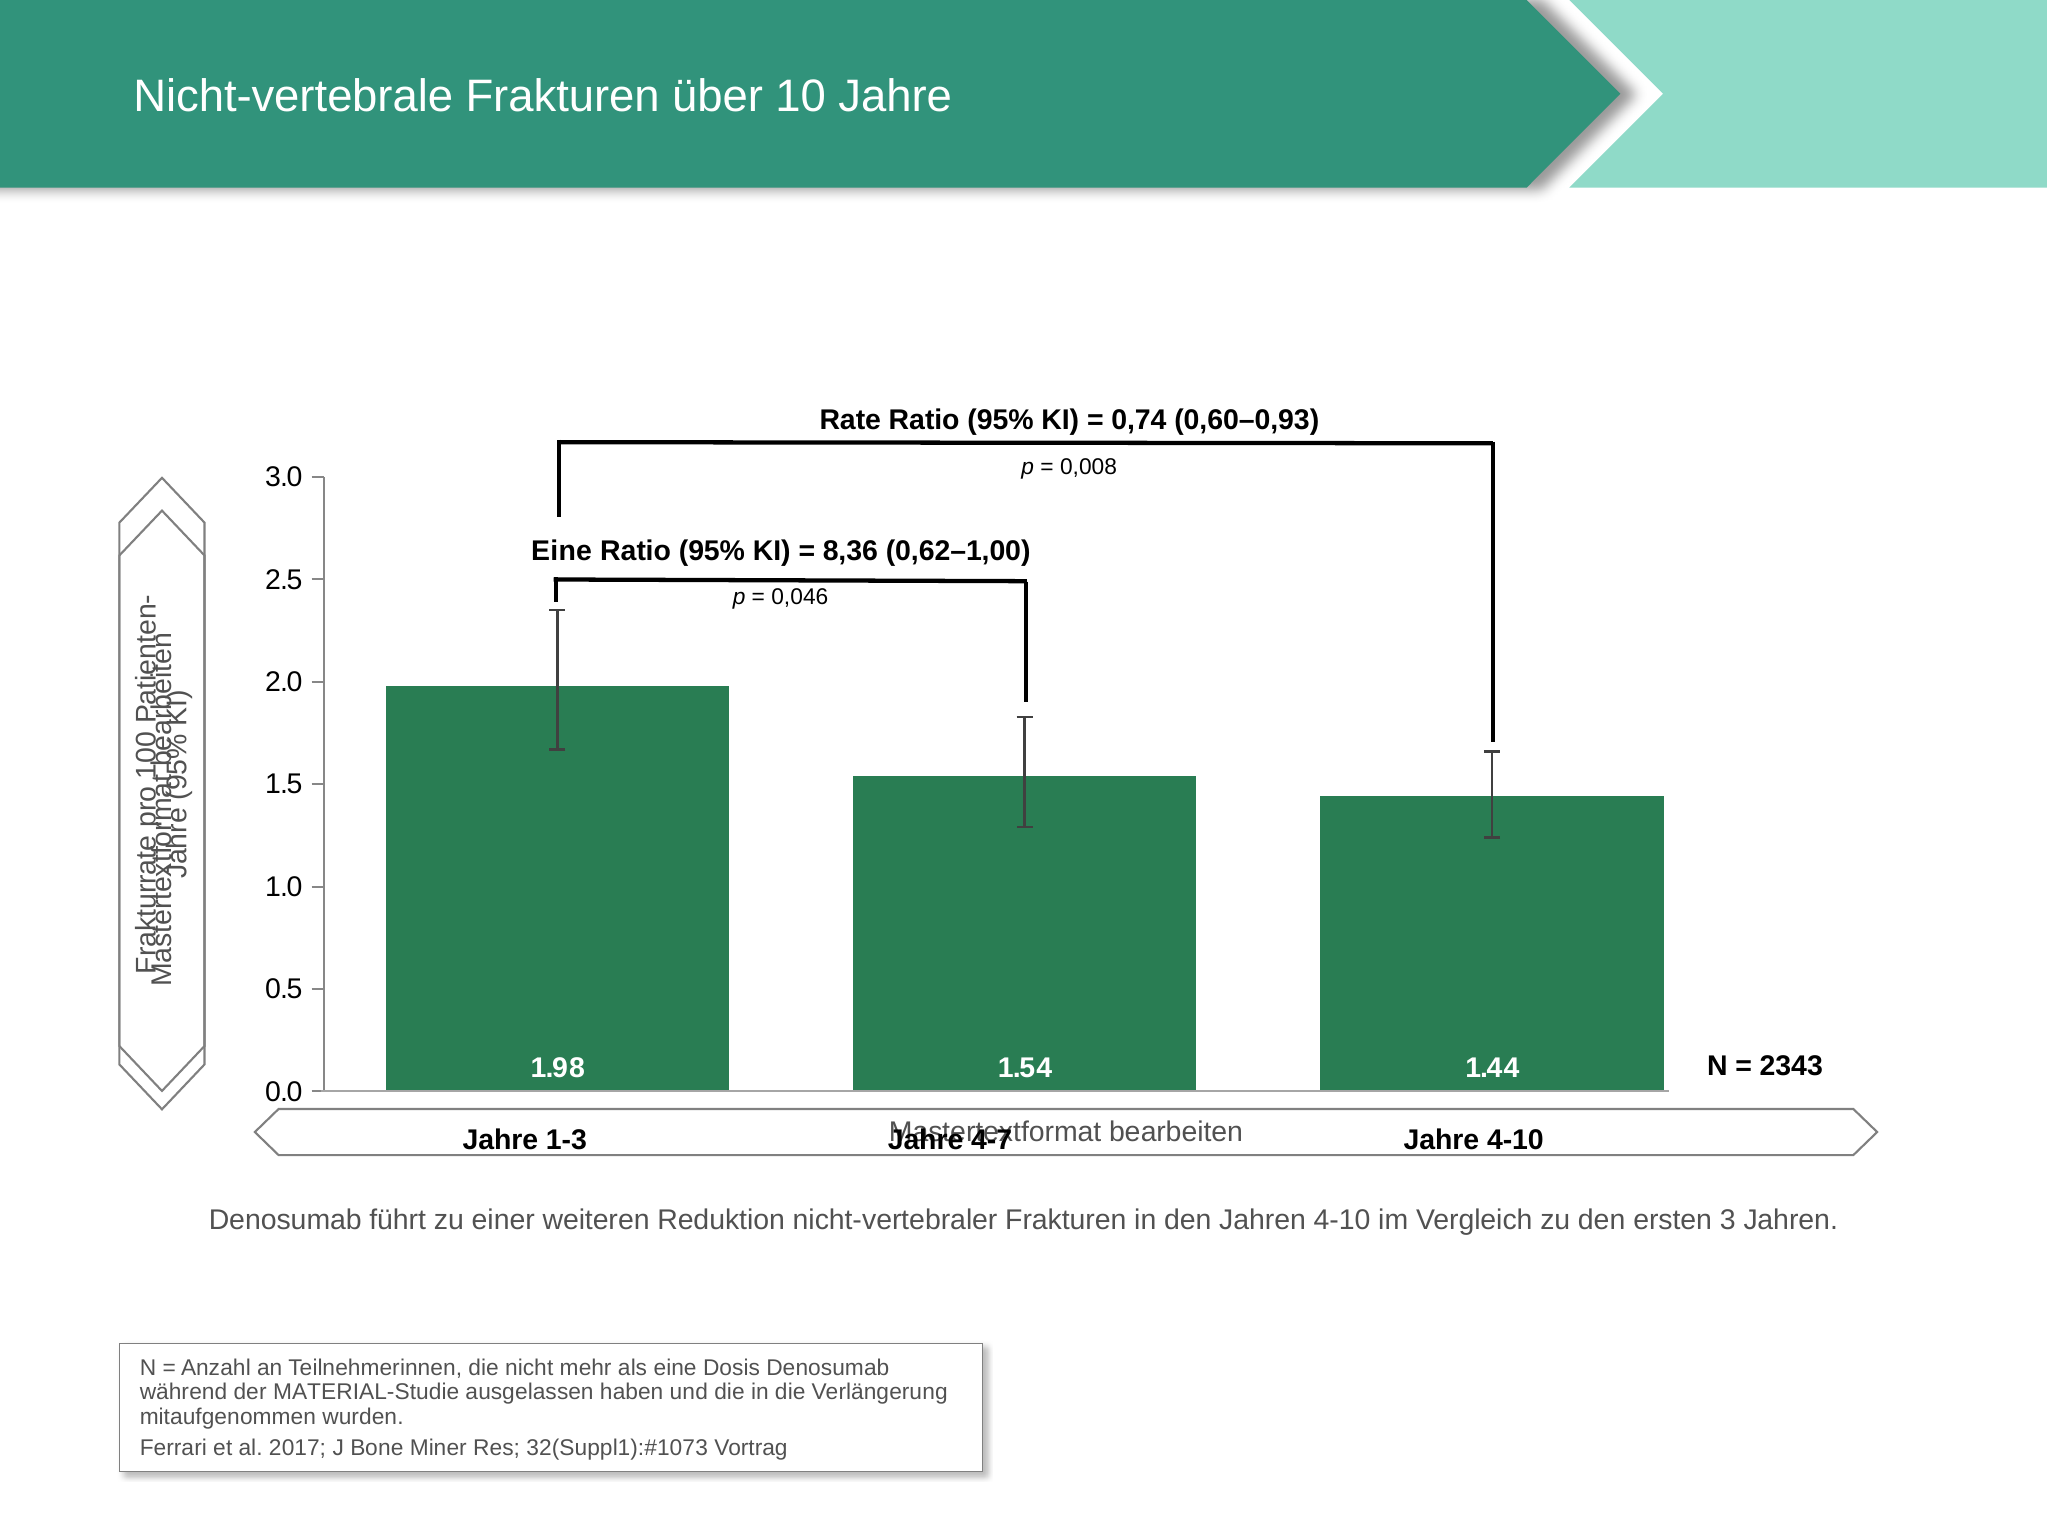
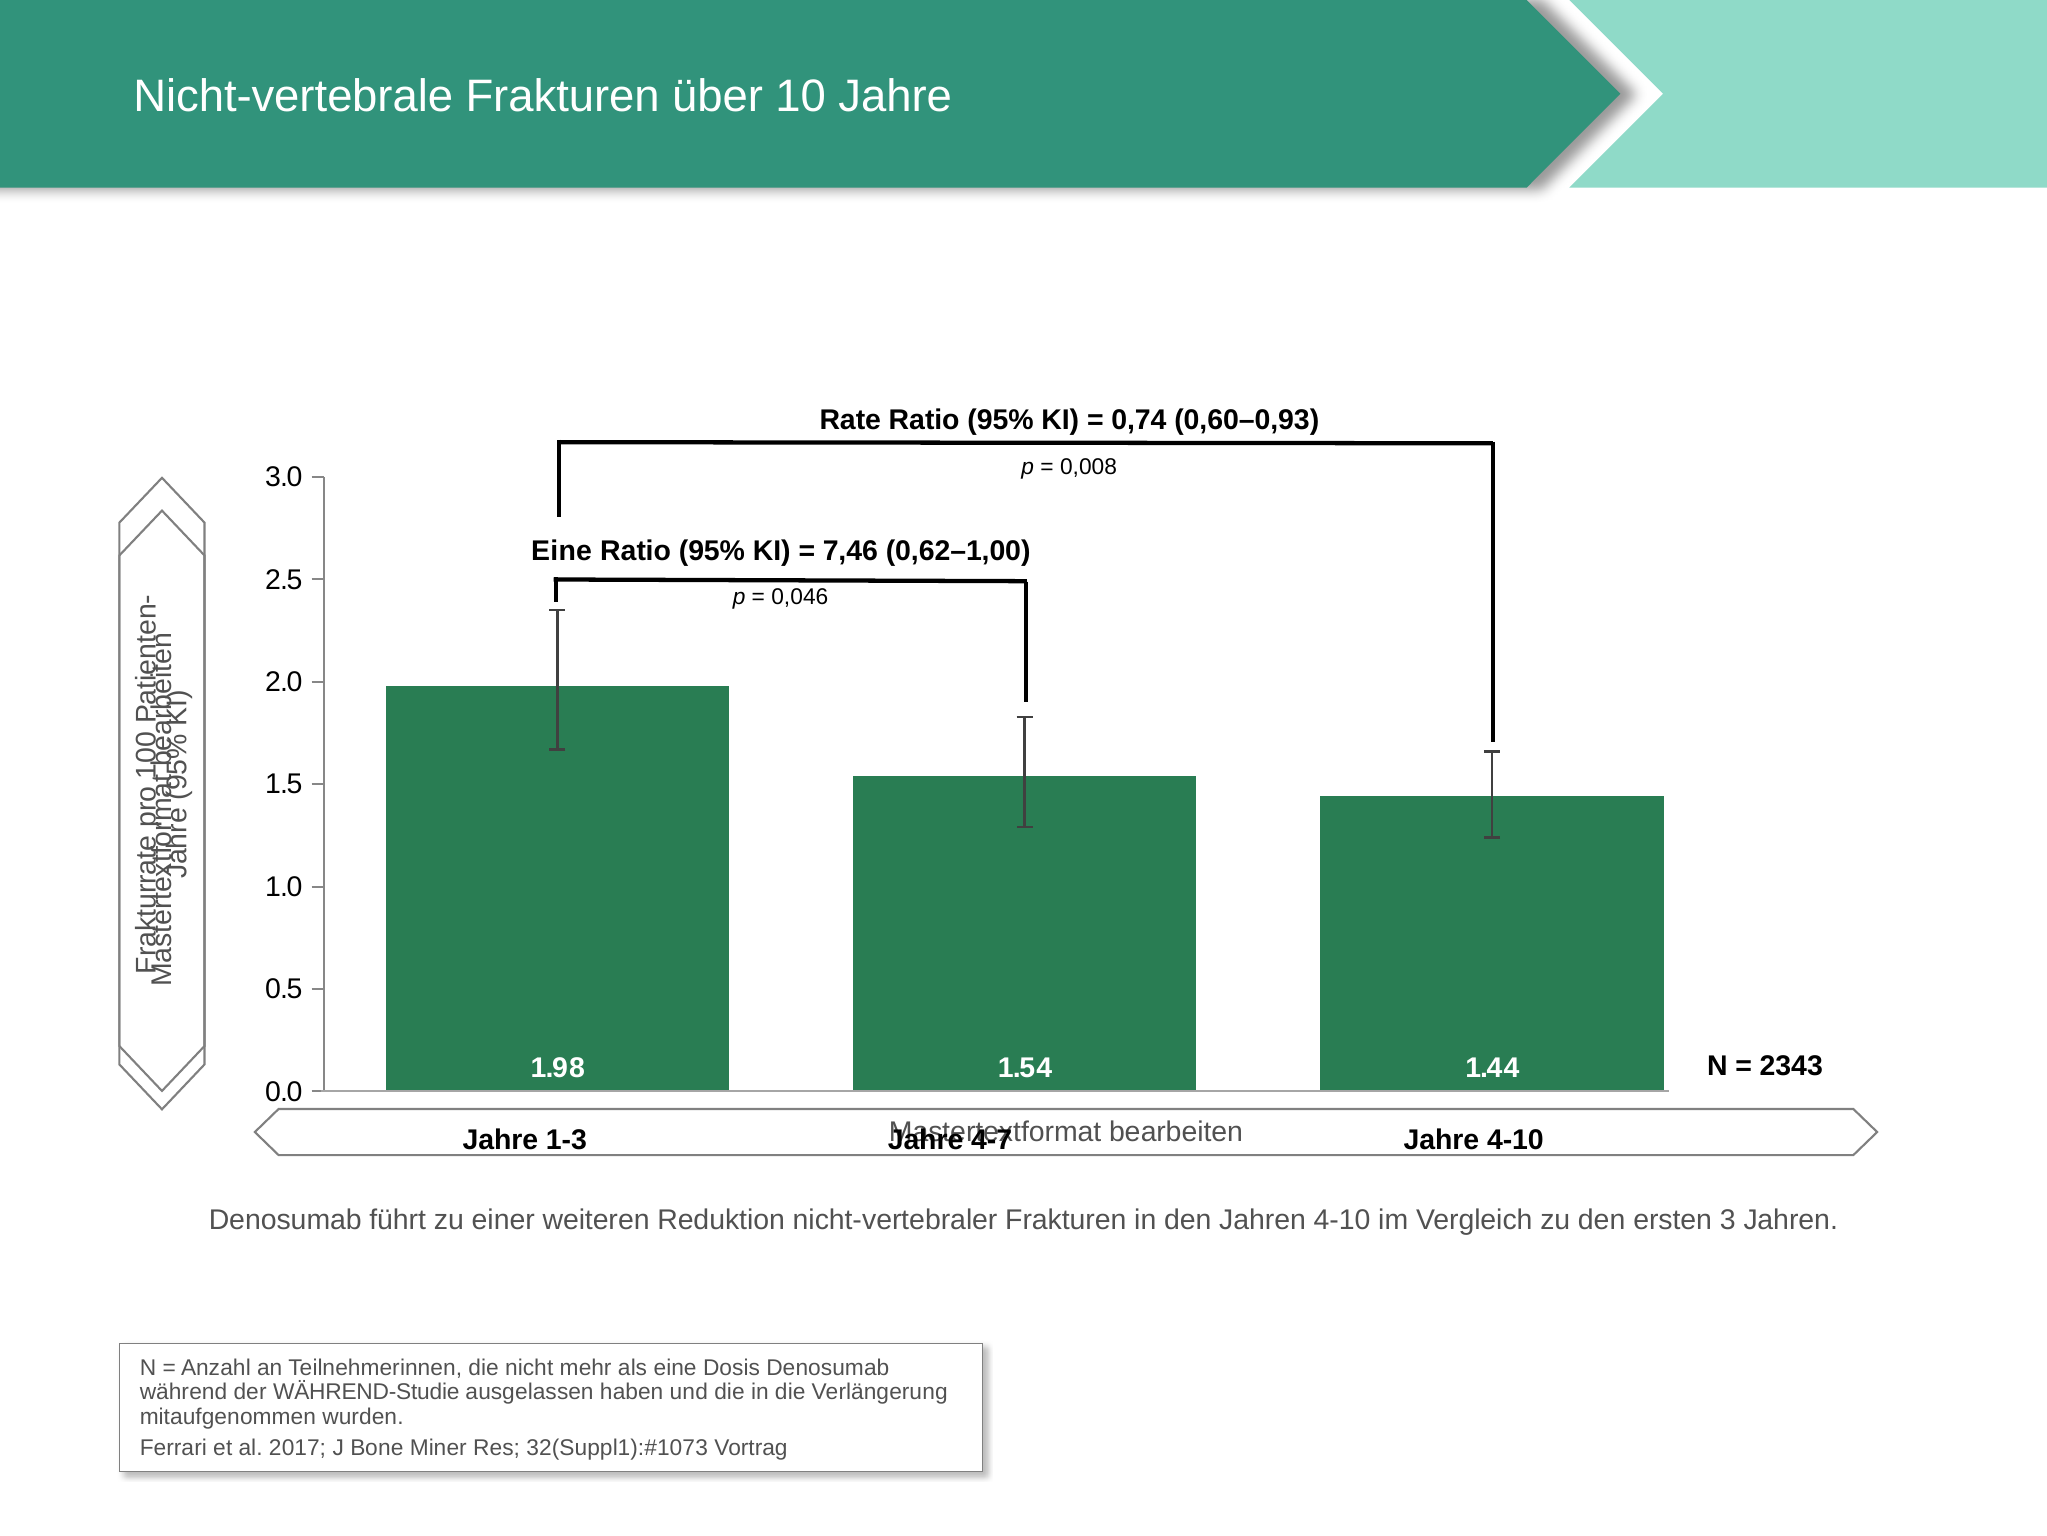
8,36: 8,36 -> 7,46 (850, 551)
MATERIAL-Studie: MATERIAL-Studie -> WÄHREND-Studie (366, 1392)
